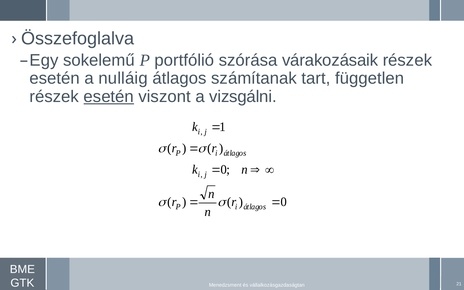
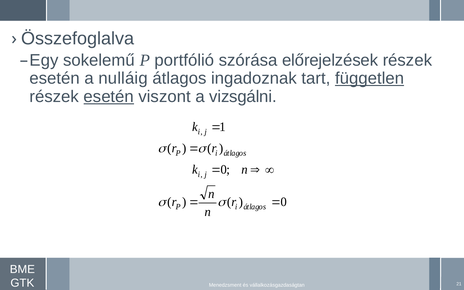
várakozásaik: várakozásaik -> előrejelzések (330, 60)
számítanak: számítanak -> ingadoznak (254, 78)
független underline: none -> present (370, 78)
